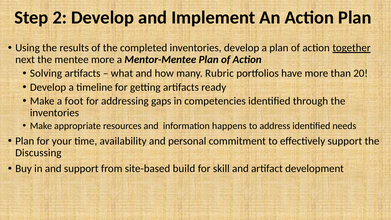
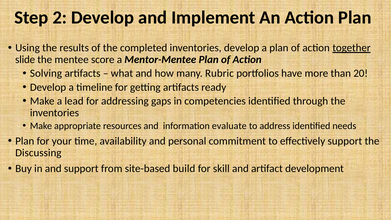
next: next -> slide (25, 60)
mentee more: more -> score (103, 60)
foot: foot -> lead (74, 101)
happens: happens -> evaluate (229, 126)
